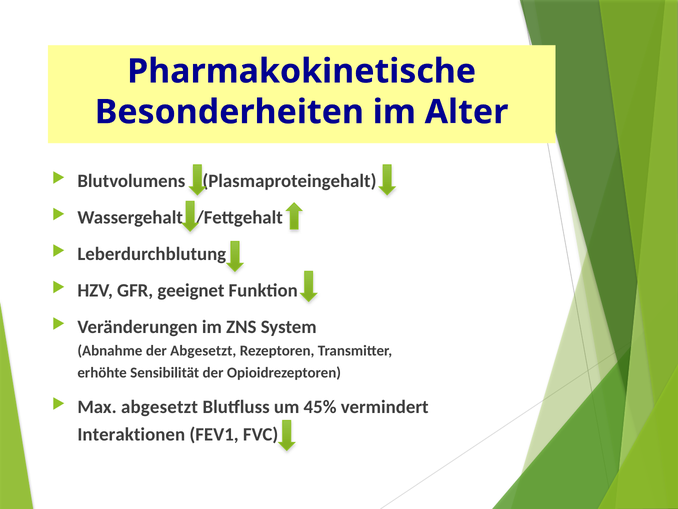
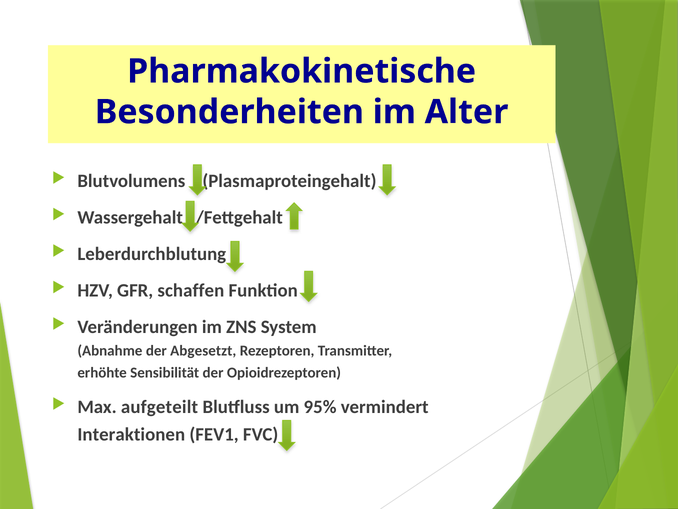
geeignet: geeignet -> schaffen (191, 290)
Max abgesetzt: abgesetzt -> aufgeteilt (160, 407)
45%: 45% -> 95% (320, 407)
